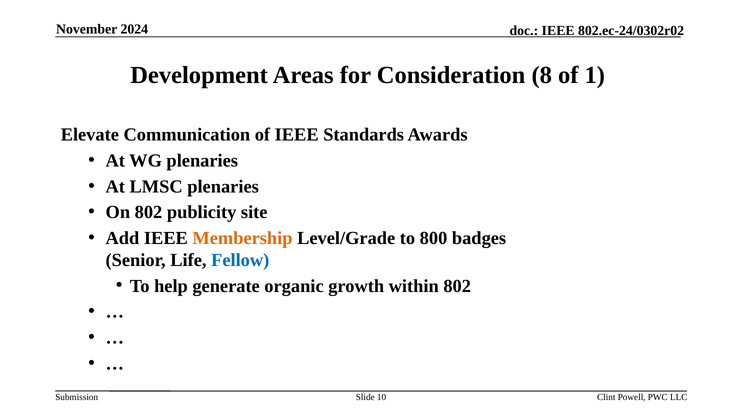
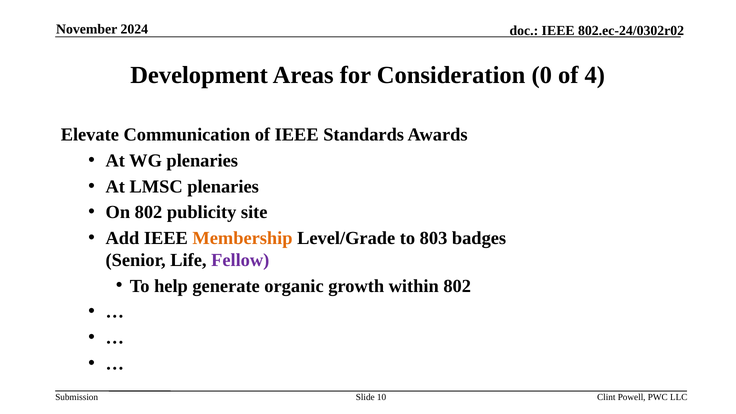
8: 8 -> 0 (542, 75)
1: 1 -> 4 (595, 75)
800: 800 -> 803 (434, 238)
Fellow colour: blue -> purple (240, 260)
